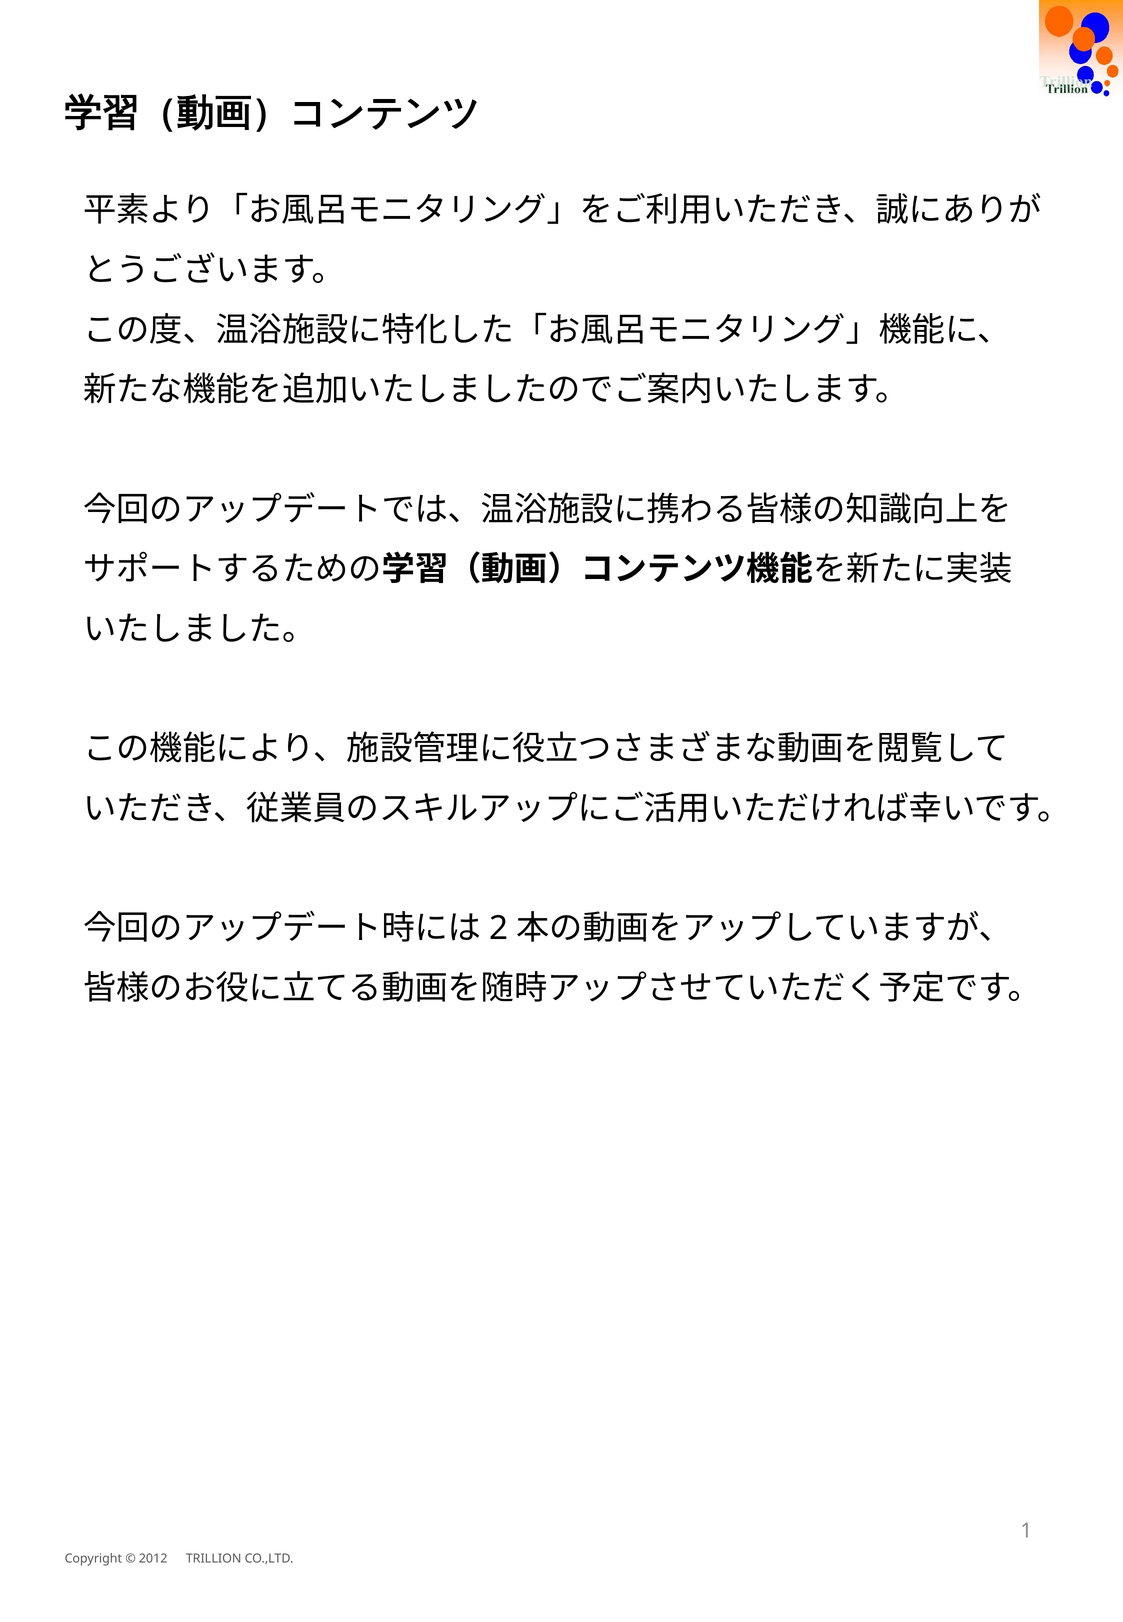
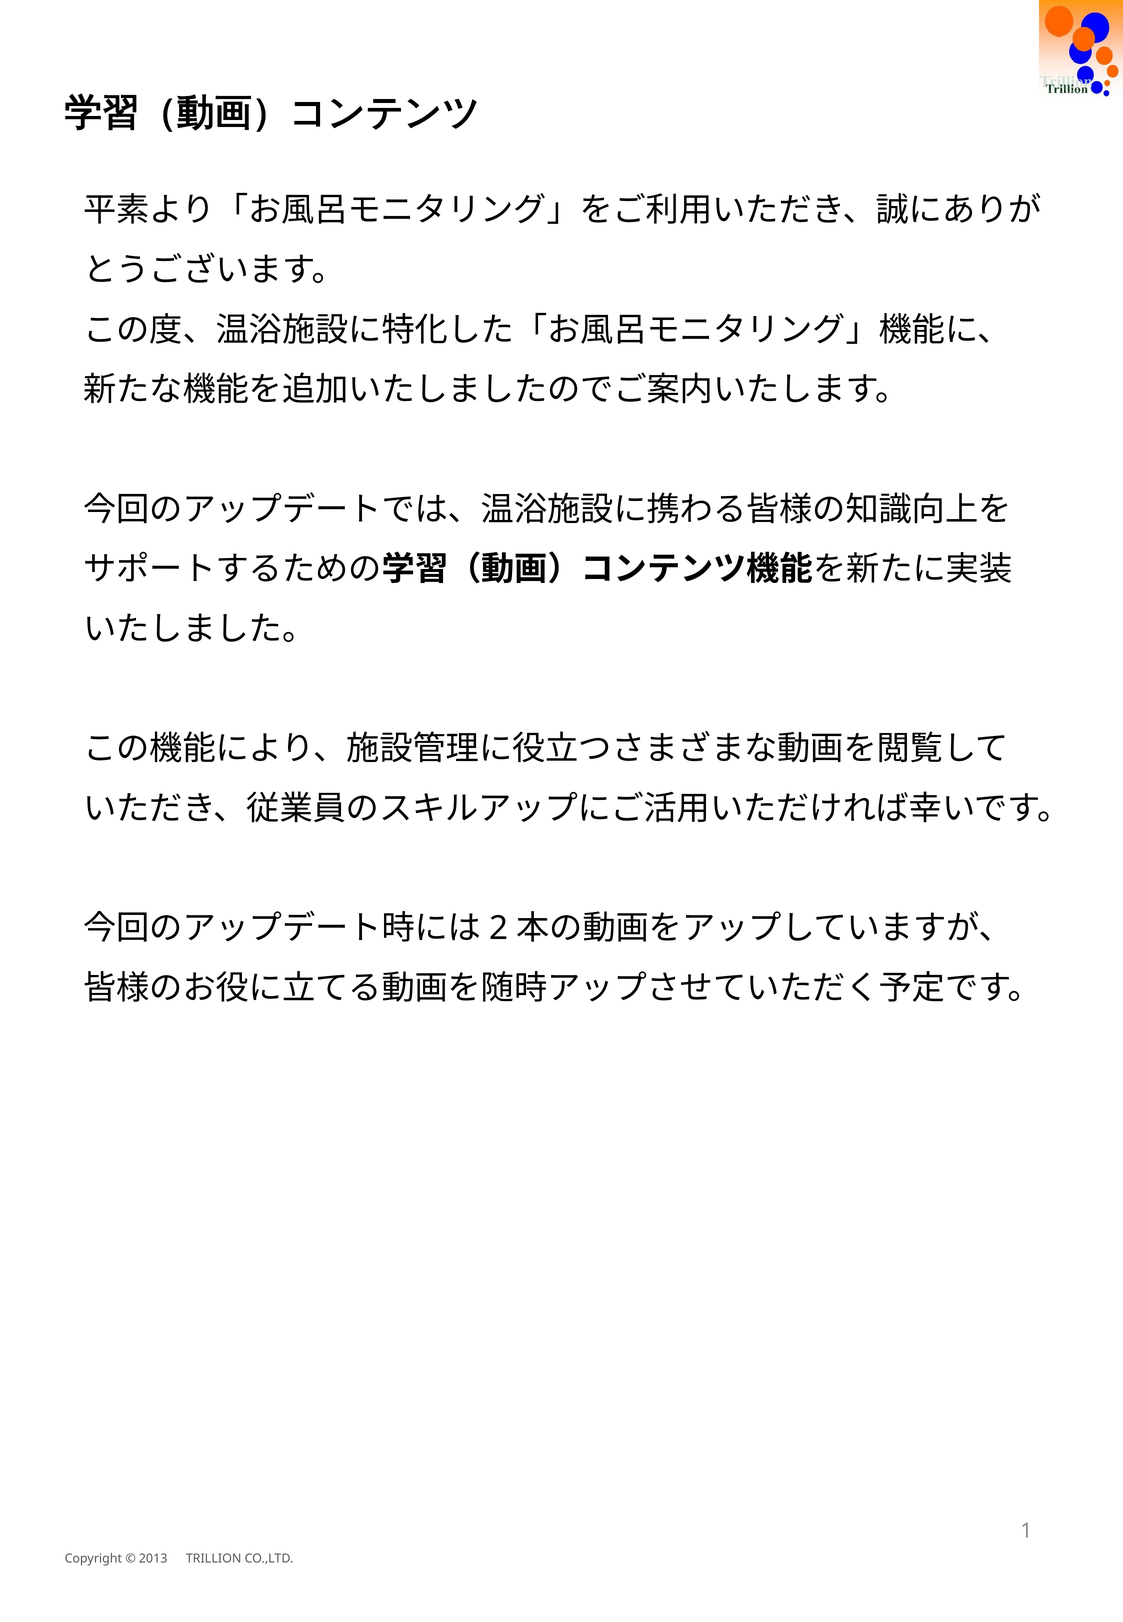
2012: 2012 -> 2013 (153, 1559)
